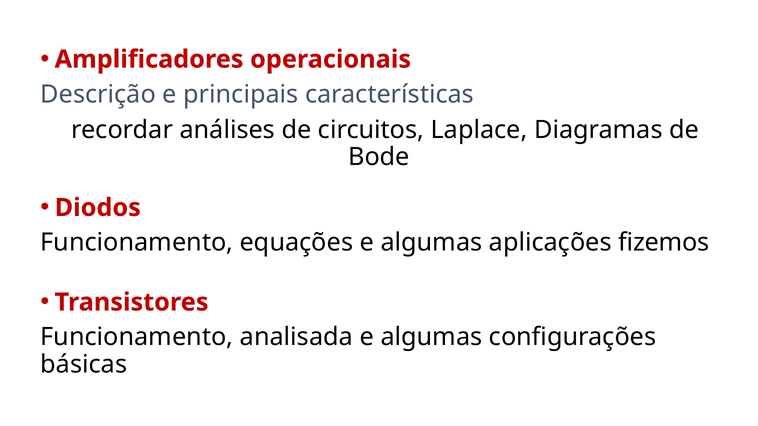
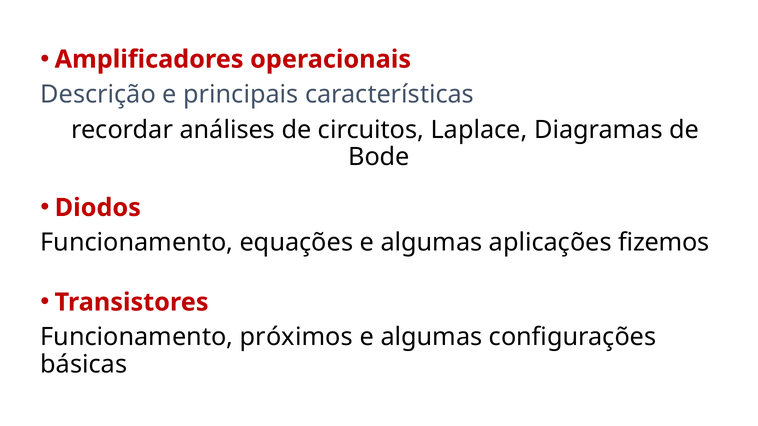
analisada: analisada -> próximos (296, 337)
